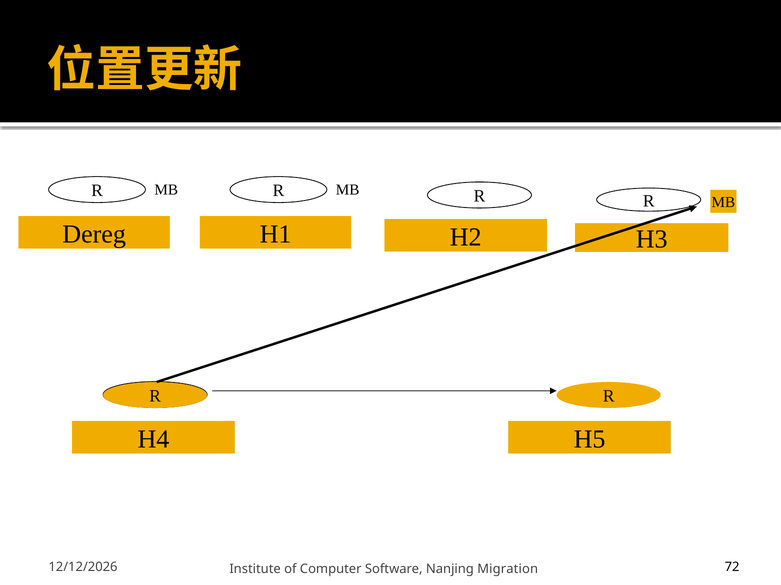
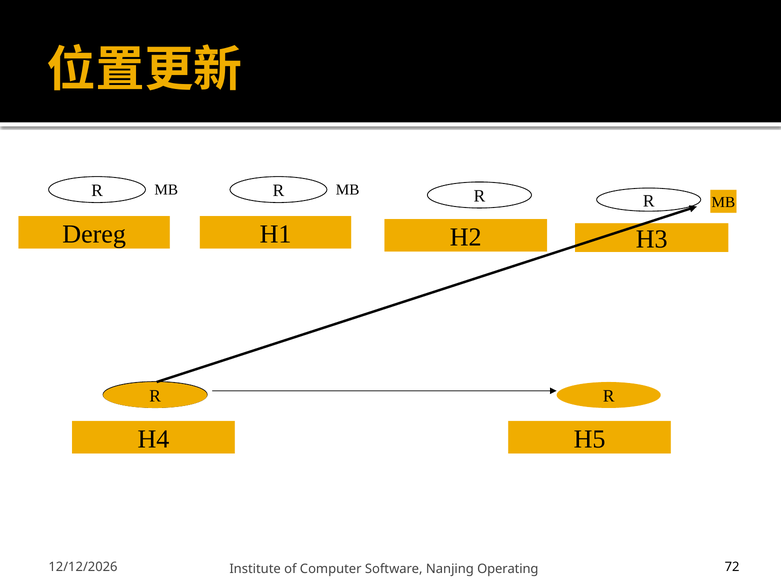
Migration: Migration -> Operating (508, 570)
